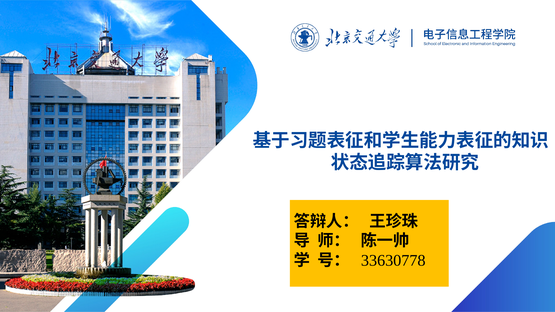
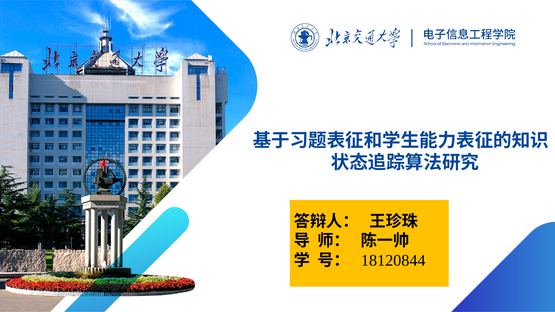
33630778: 33630778 -> 18120844 (393, 261)
